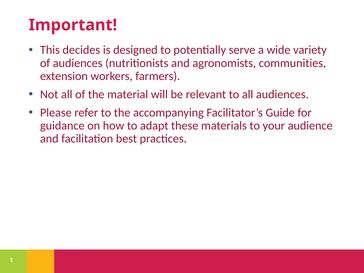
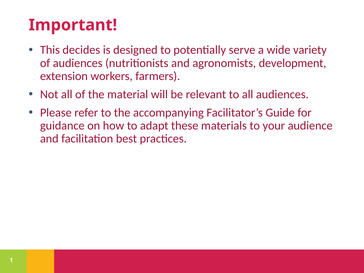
communities: communities -> development (293, 63)
